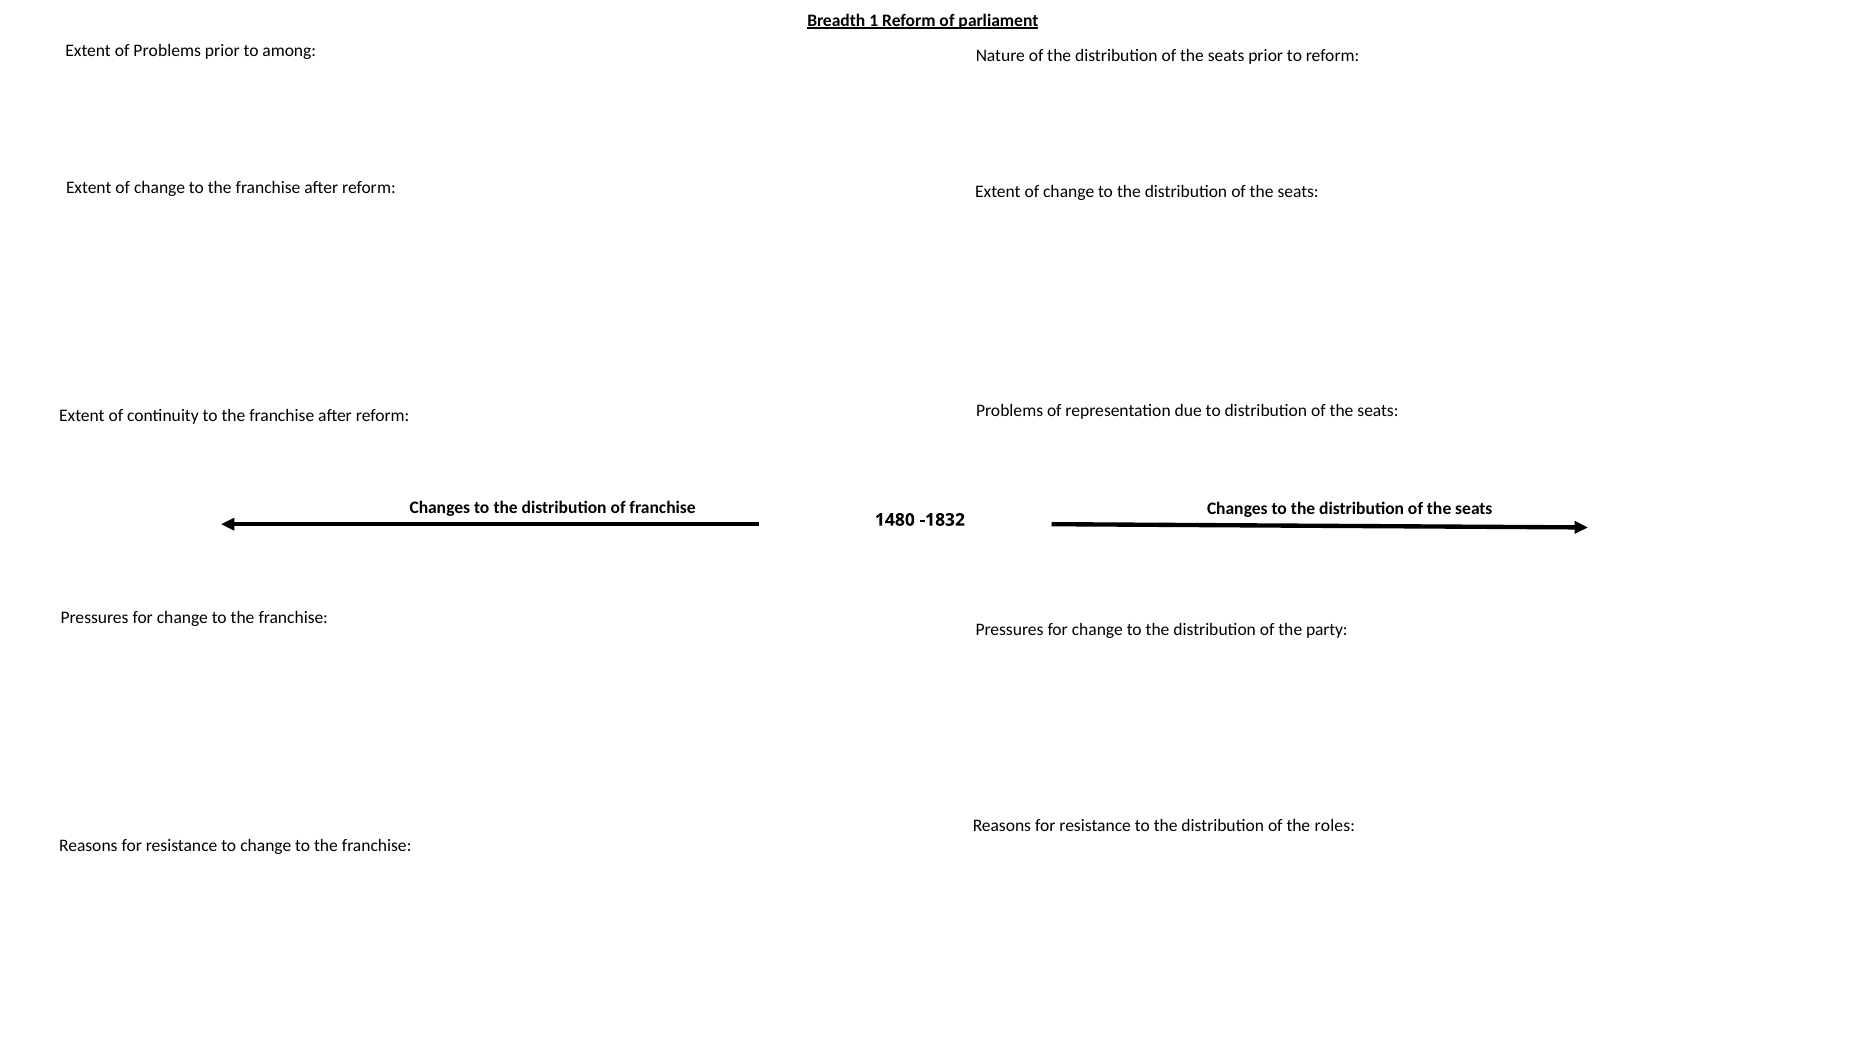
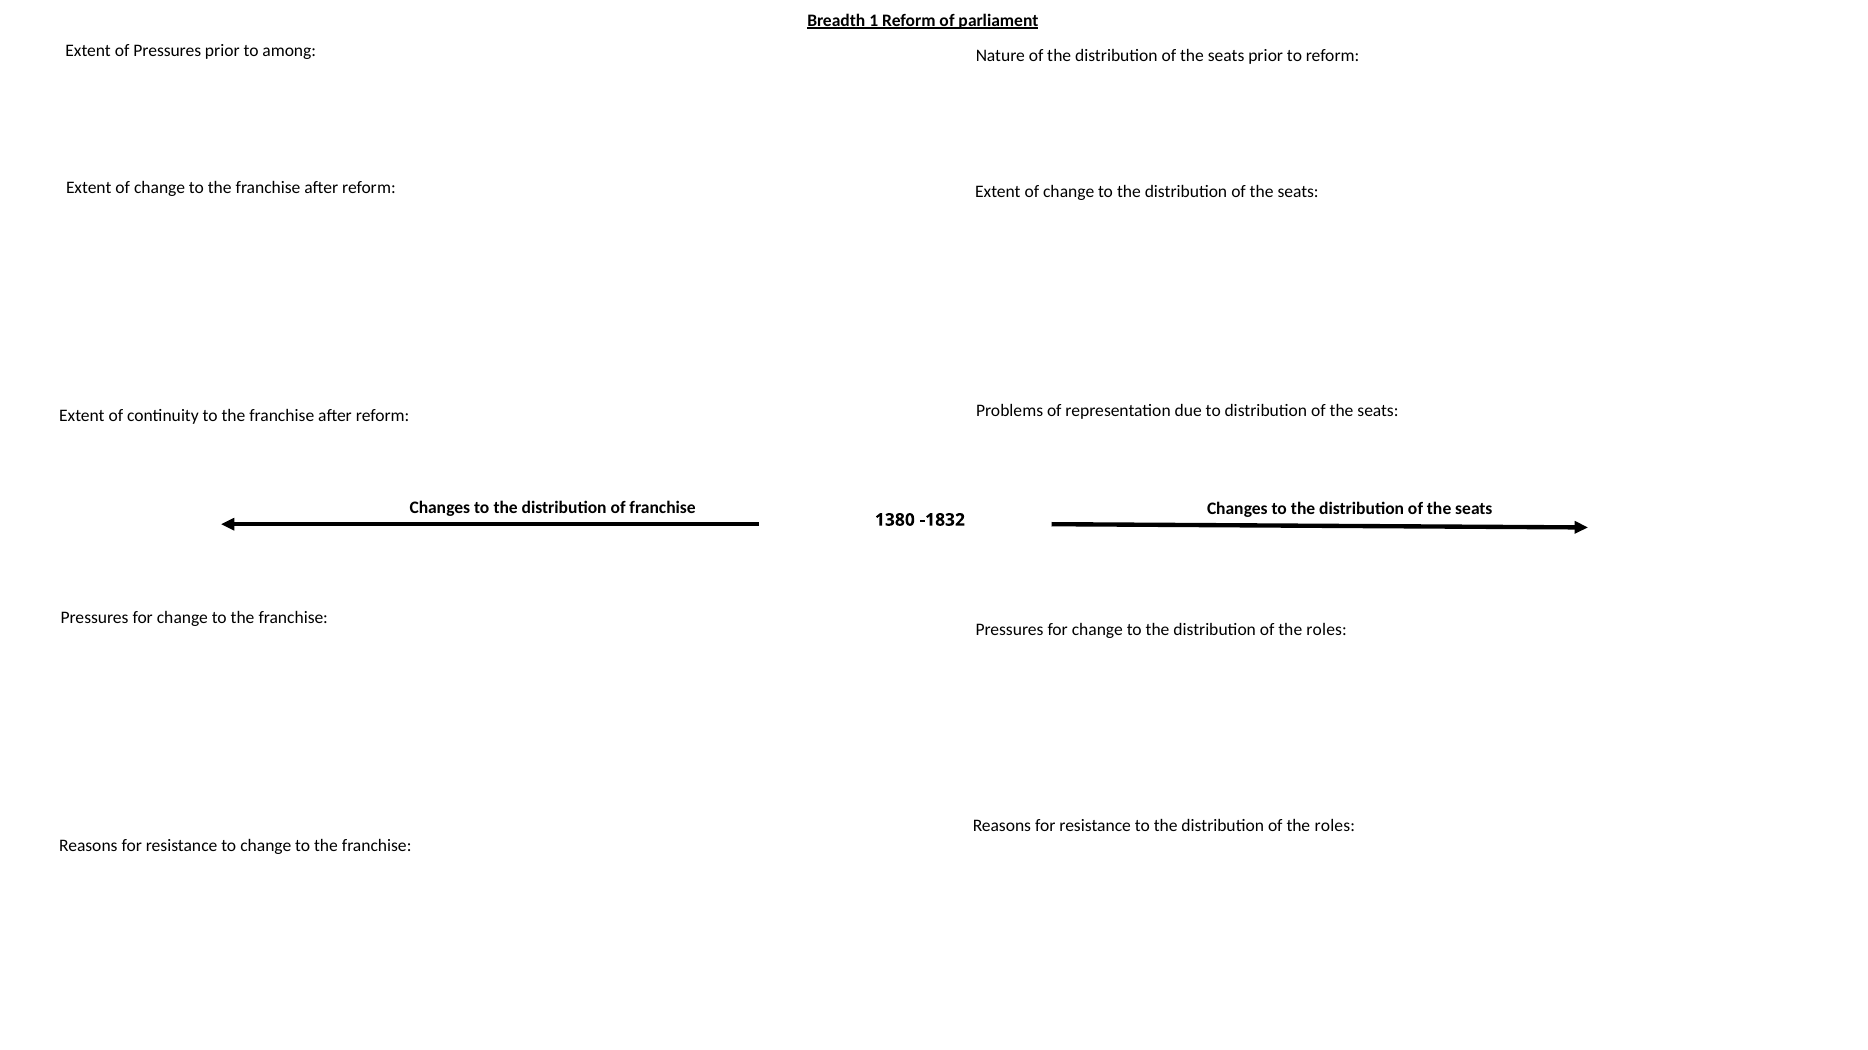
of Problems: Problems -> Pressures (167, 51)
1480: 1480 -> 1380 (895, 520)
party: party -> roles (1327, 630)
